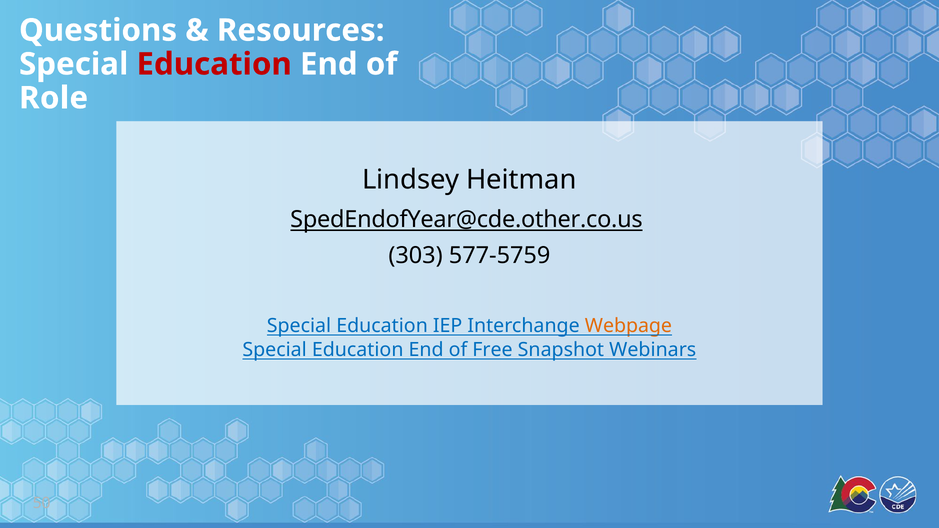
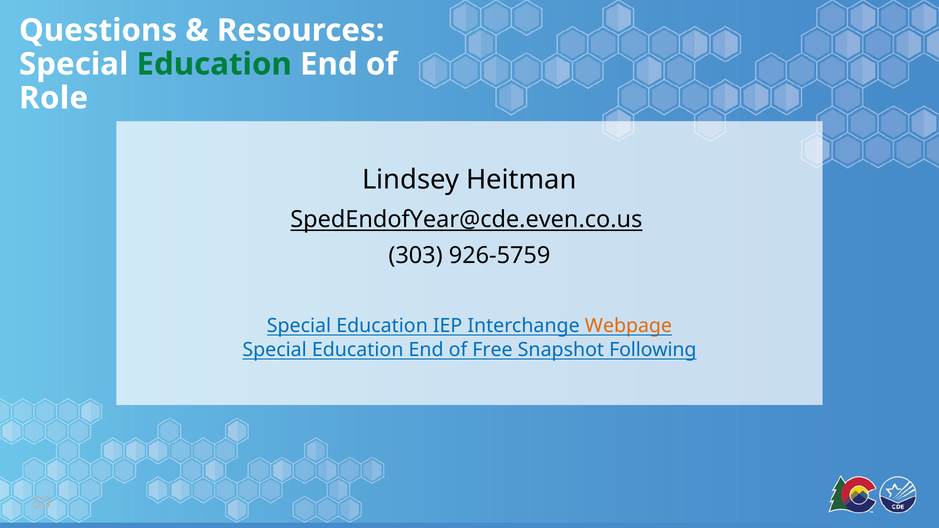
Education colour: red -> green (214, 64)
SpedEndofYear@cde.other.co.us: SpedEndofYear@cde.other.co.us -> SpedEndofYear@cde.even.co.us (466, 220)
577-5759: 577-5759 -> 926-5759 (500, 255)
Webinars: Webinars -> Following (653, 350)
